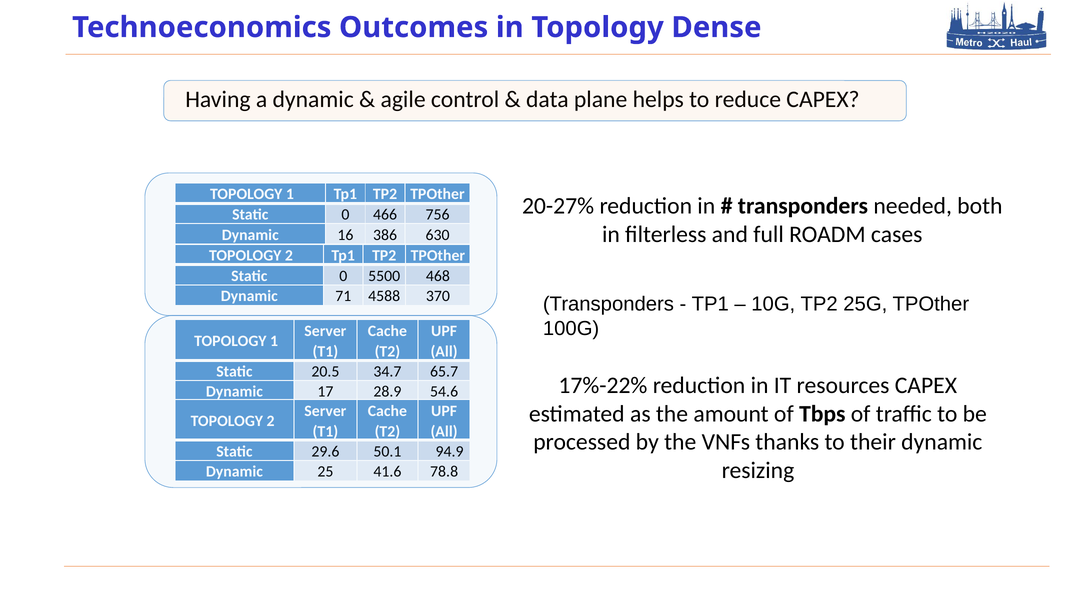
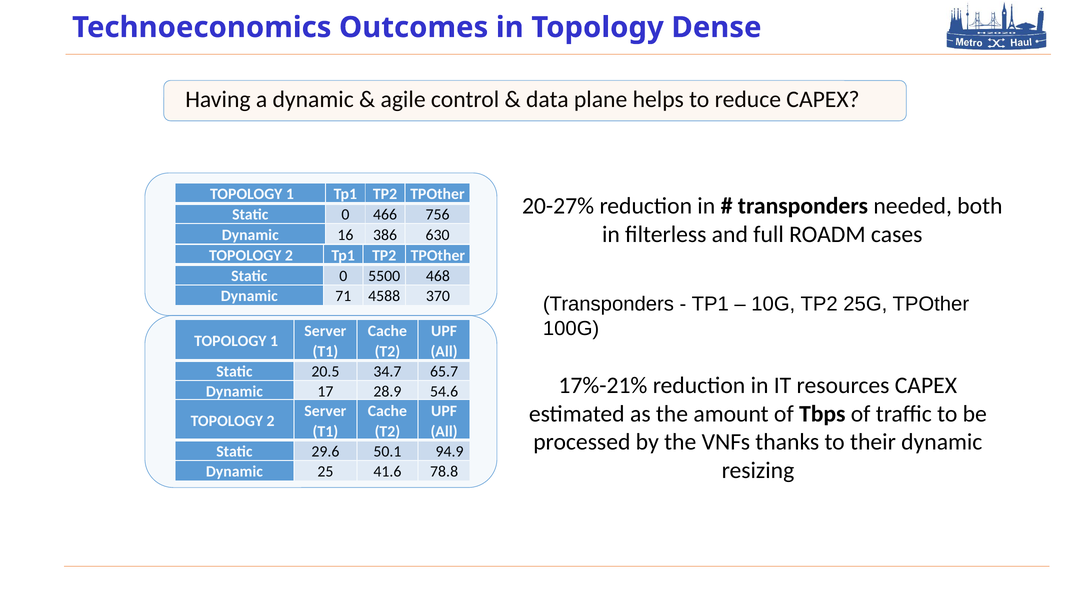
17%-22%: 17%-22% -> 17%-21% (603, 385)
